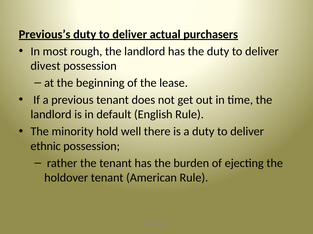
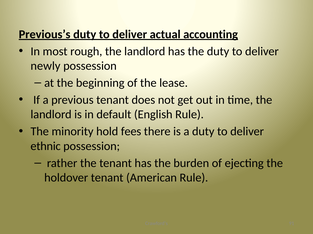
purchasers: purchasers -> accounting (211, 34)
divest: divest -> newly (45, 66)
well: well -> fees (131, 132)
